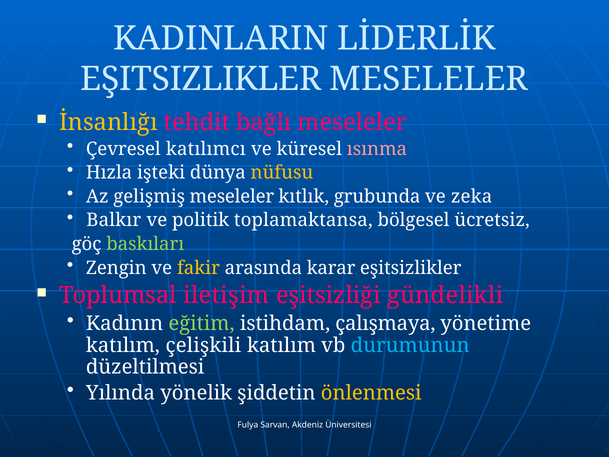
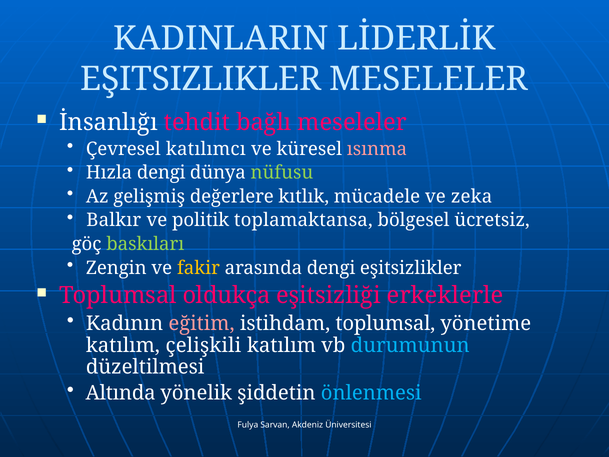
İnsanlığı colour: yellow -> white (108, 122)
Hızla işteki: işteki -> dengi (161, 173)
nüfusu colour: yellow -> light green (282, 173)
gelişmiş meseleler: meseleler -> değerlere (232, 196)
grubunda: grubunda -> mücadele (377, 196)
arasında karar: karar -> dengi (331, 268)
iletişim: iletişim -> oldukça (227, 295)
gündelikli: gündelikli -> erkeklerle (445, 295)
eğitim colour: light green -> pink (202, 323)
istihdam çalışmaya: çalışmaya -> toplumsal (385, 323)
Yılında: Yılında -> Altında (121, 393)
önlenmesi colour: yellow -> light blue (371, 393)
